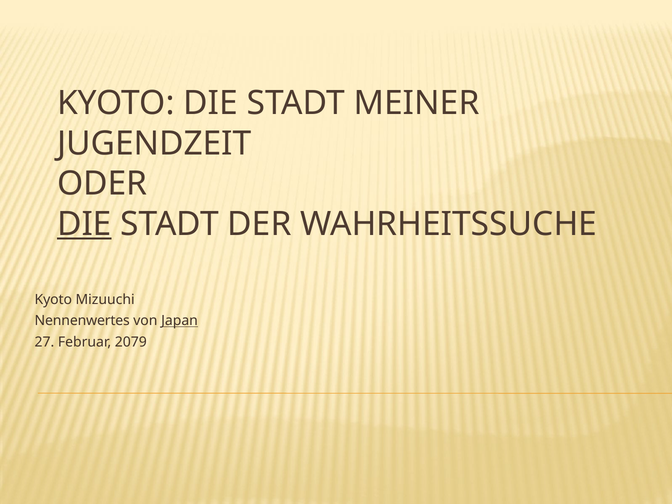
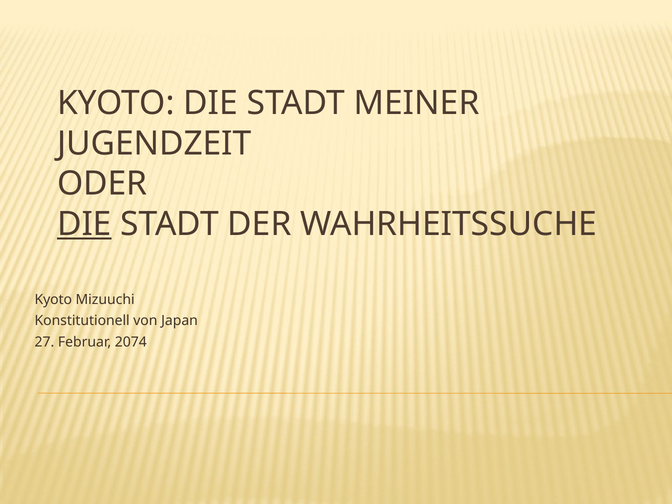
Nennenwertes: Nennenwertes -> Konstitutionell (82, 321)
Japan underline: present -> none (180, 321)
2079: 2079 -> 2074 (131, 342)
